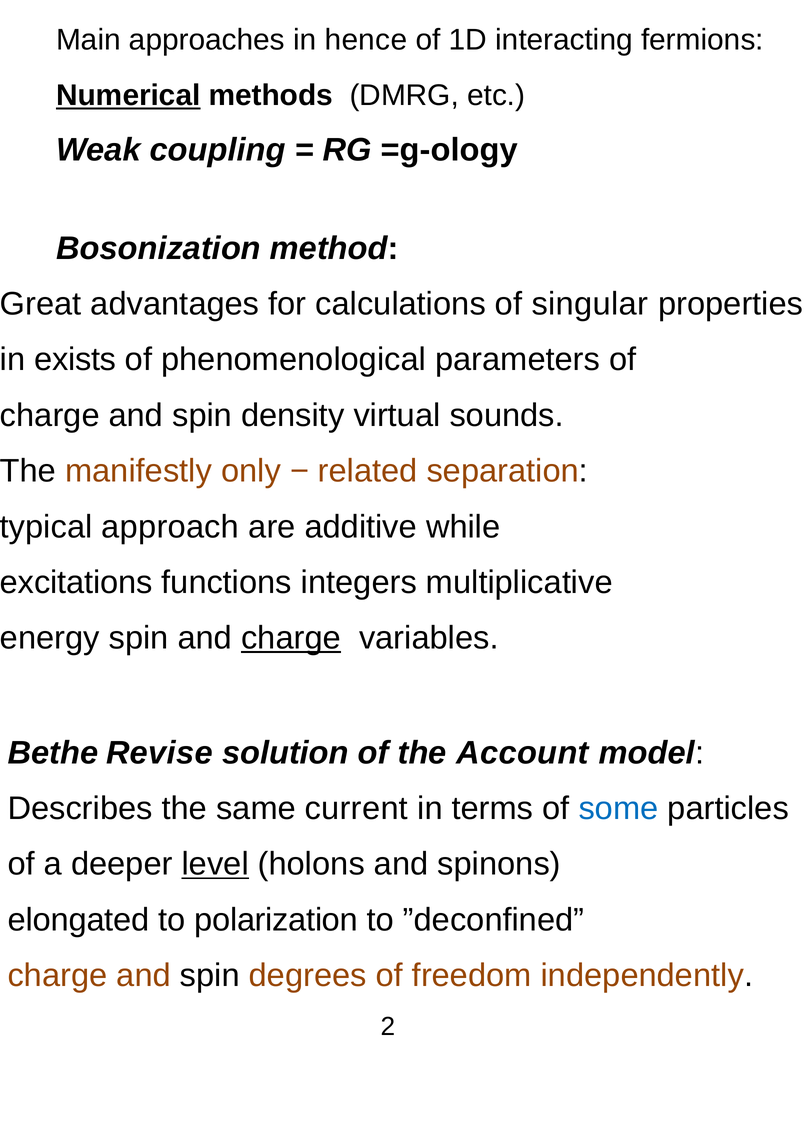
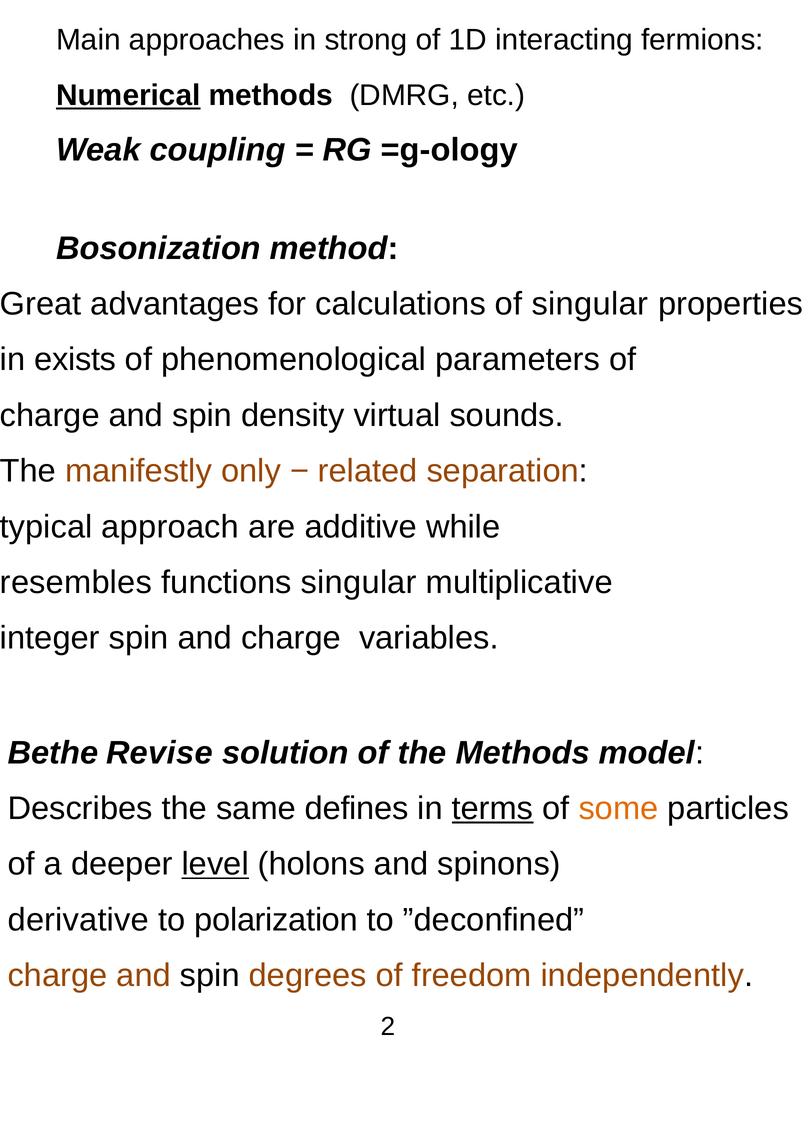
hence: hence -> strong (366, 40)
excitations: excitations -> resembles (76, 583)
functions integers: integers -> singular (359, 583)
energy: energy -> integer (50, 639)
charge underline: present -> none (291, 639)
the Account: Account -> Methods (523, 753)
current: current -> defines (357, 809)
terms underline: none -> present (493, 809)
some colour: blue -> orange (618, 809)
elongated: elongated -> derivative (78, 921)
